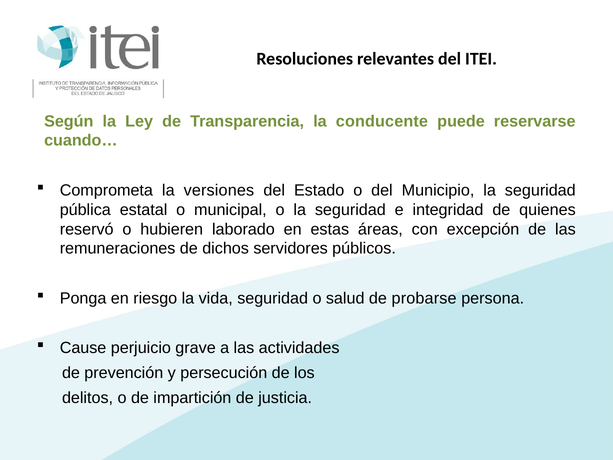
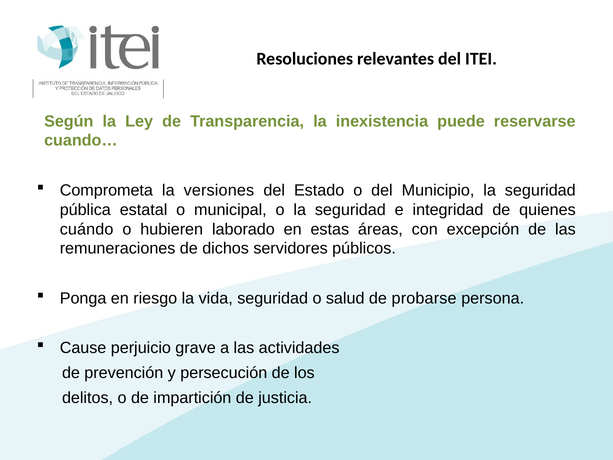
conducente: conducente -> inexistencia (382, 121)
reservó: reservó -> cuándo (87, 229)
